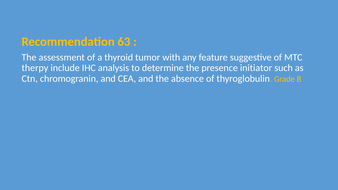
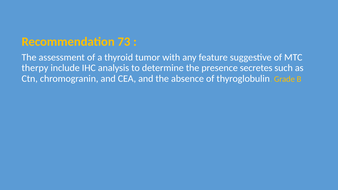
63: 63 -> 73 (124, 42)
initiator: initiator -> secretes (256, 68)
